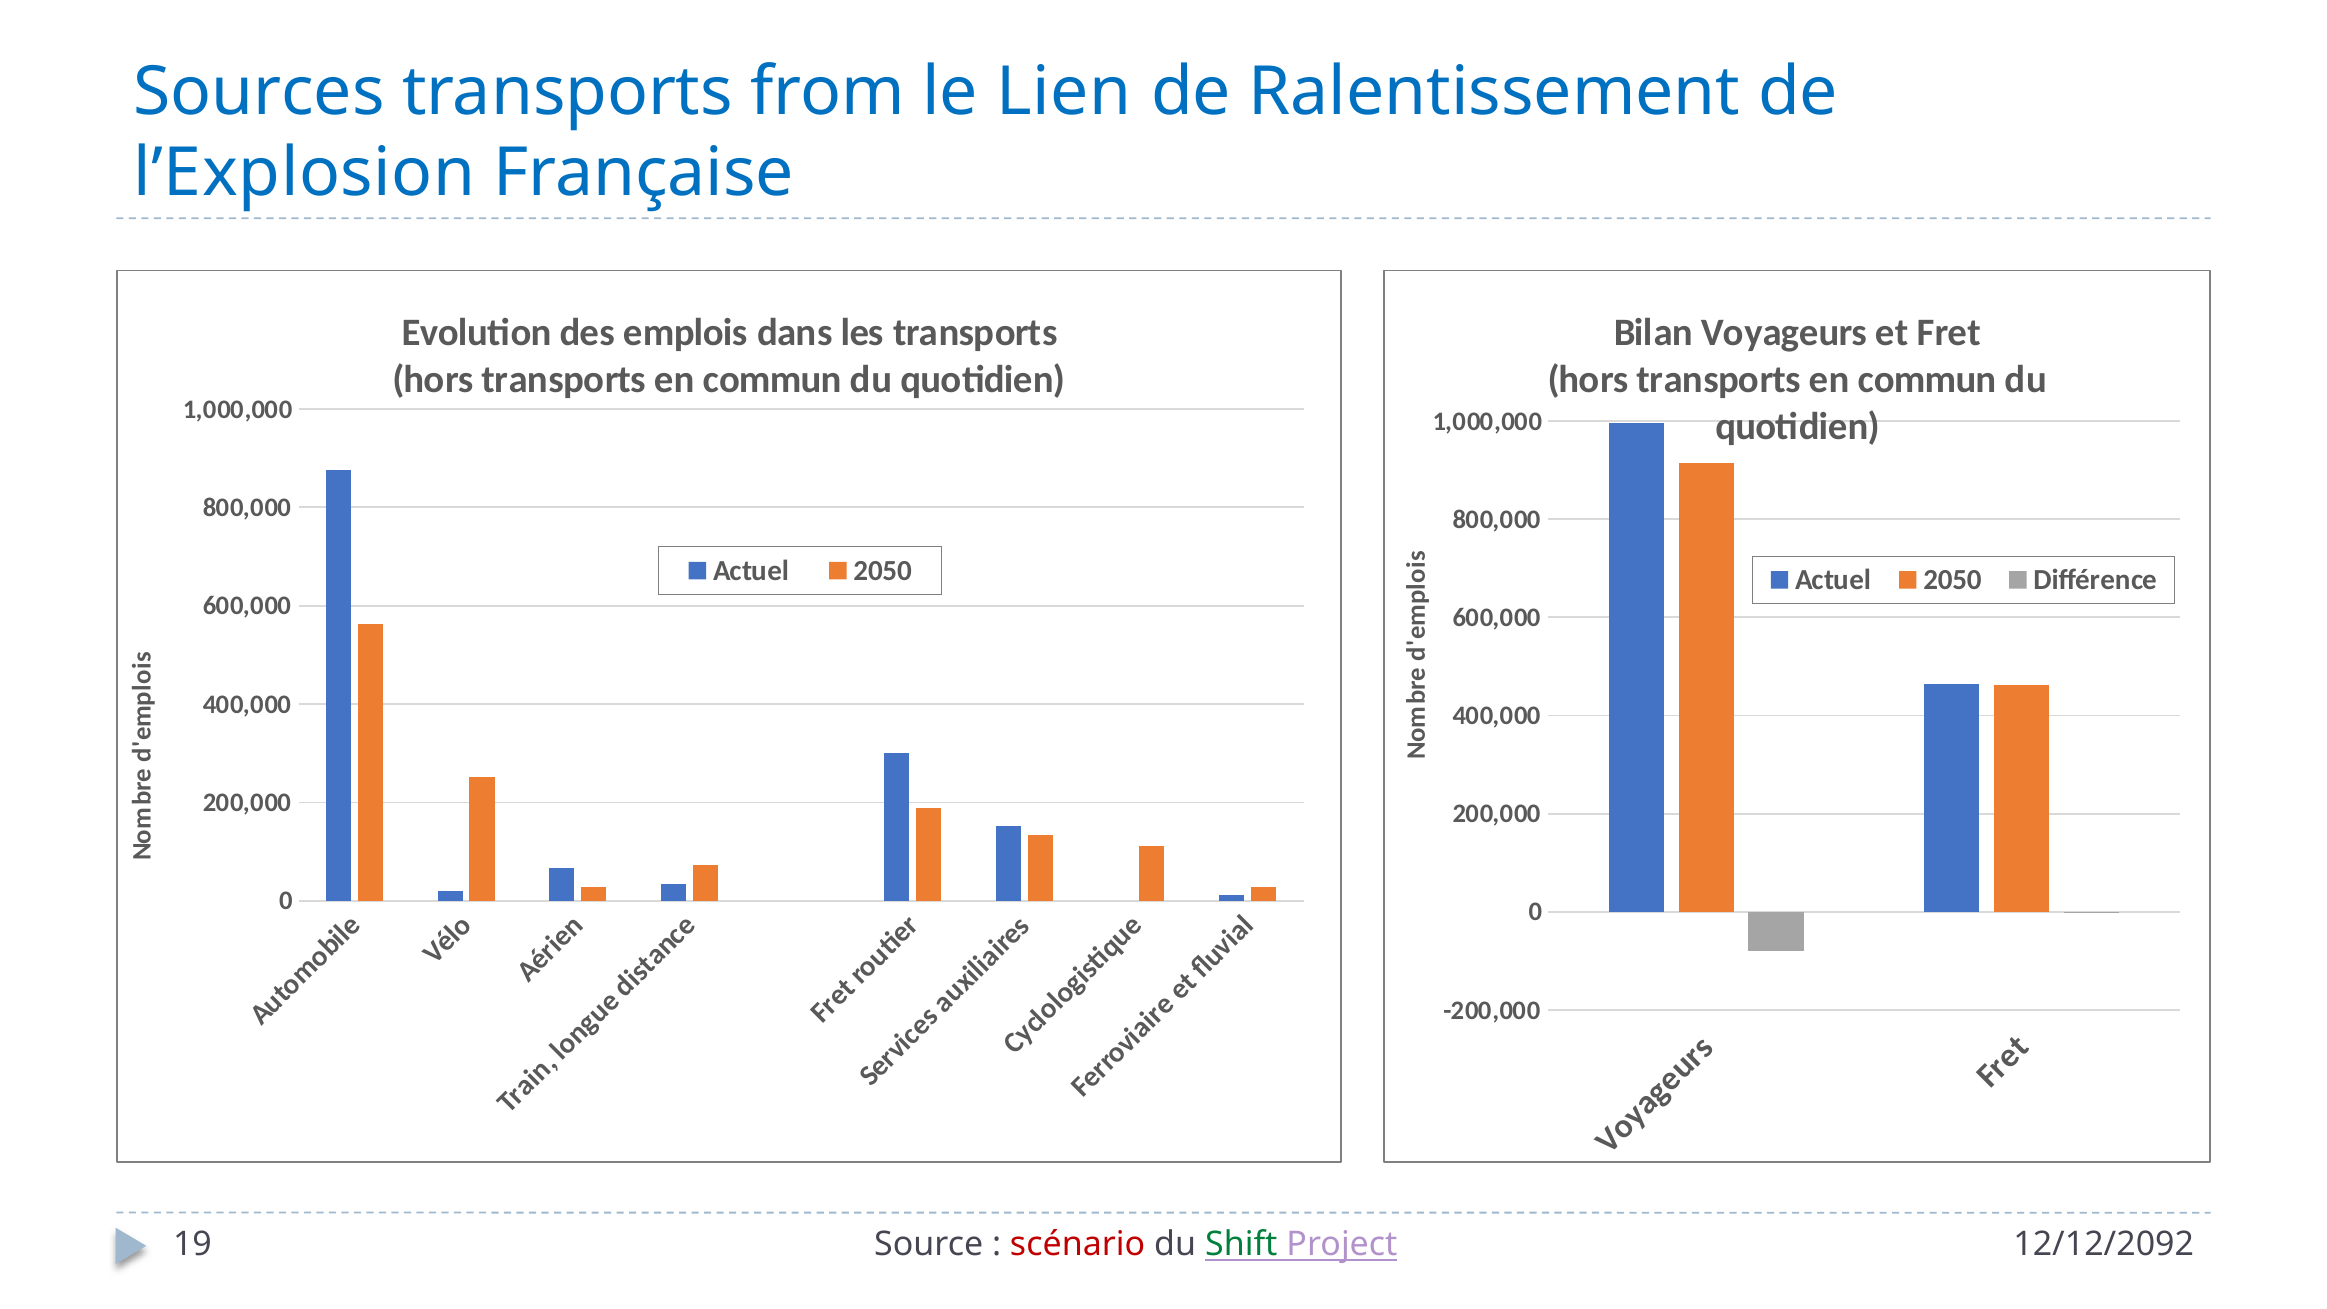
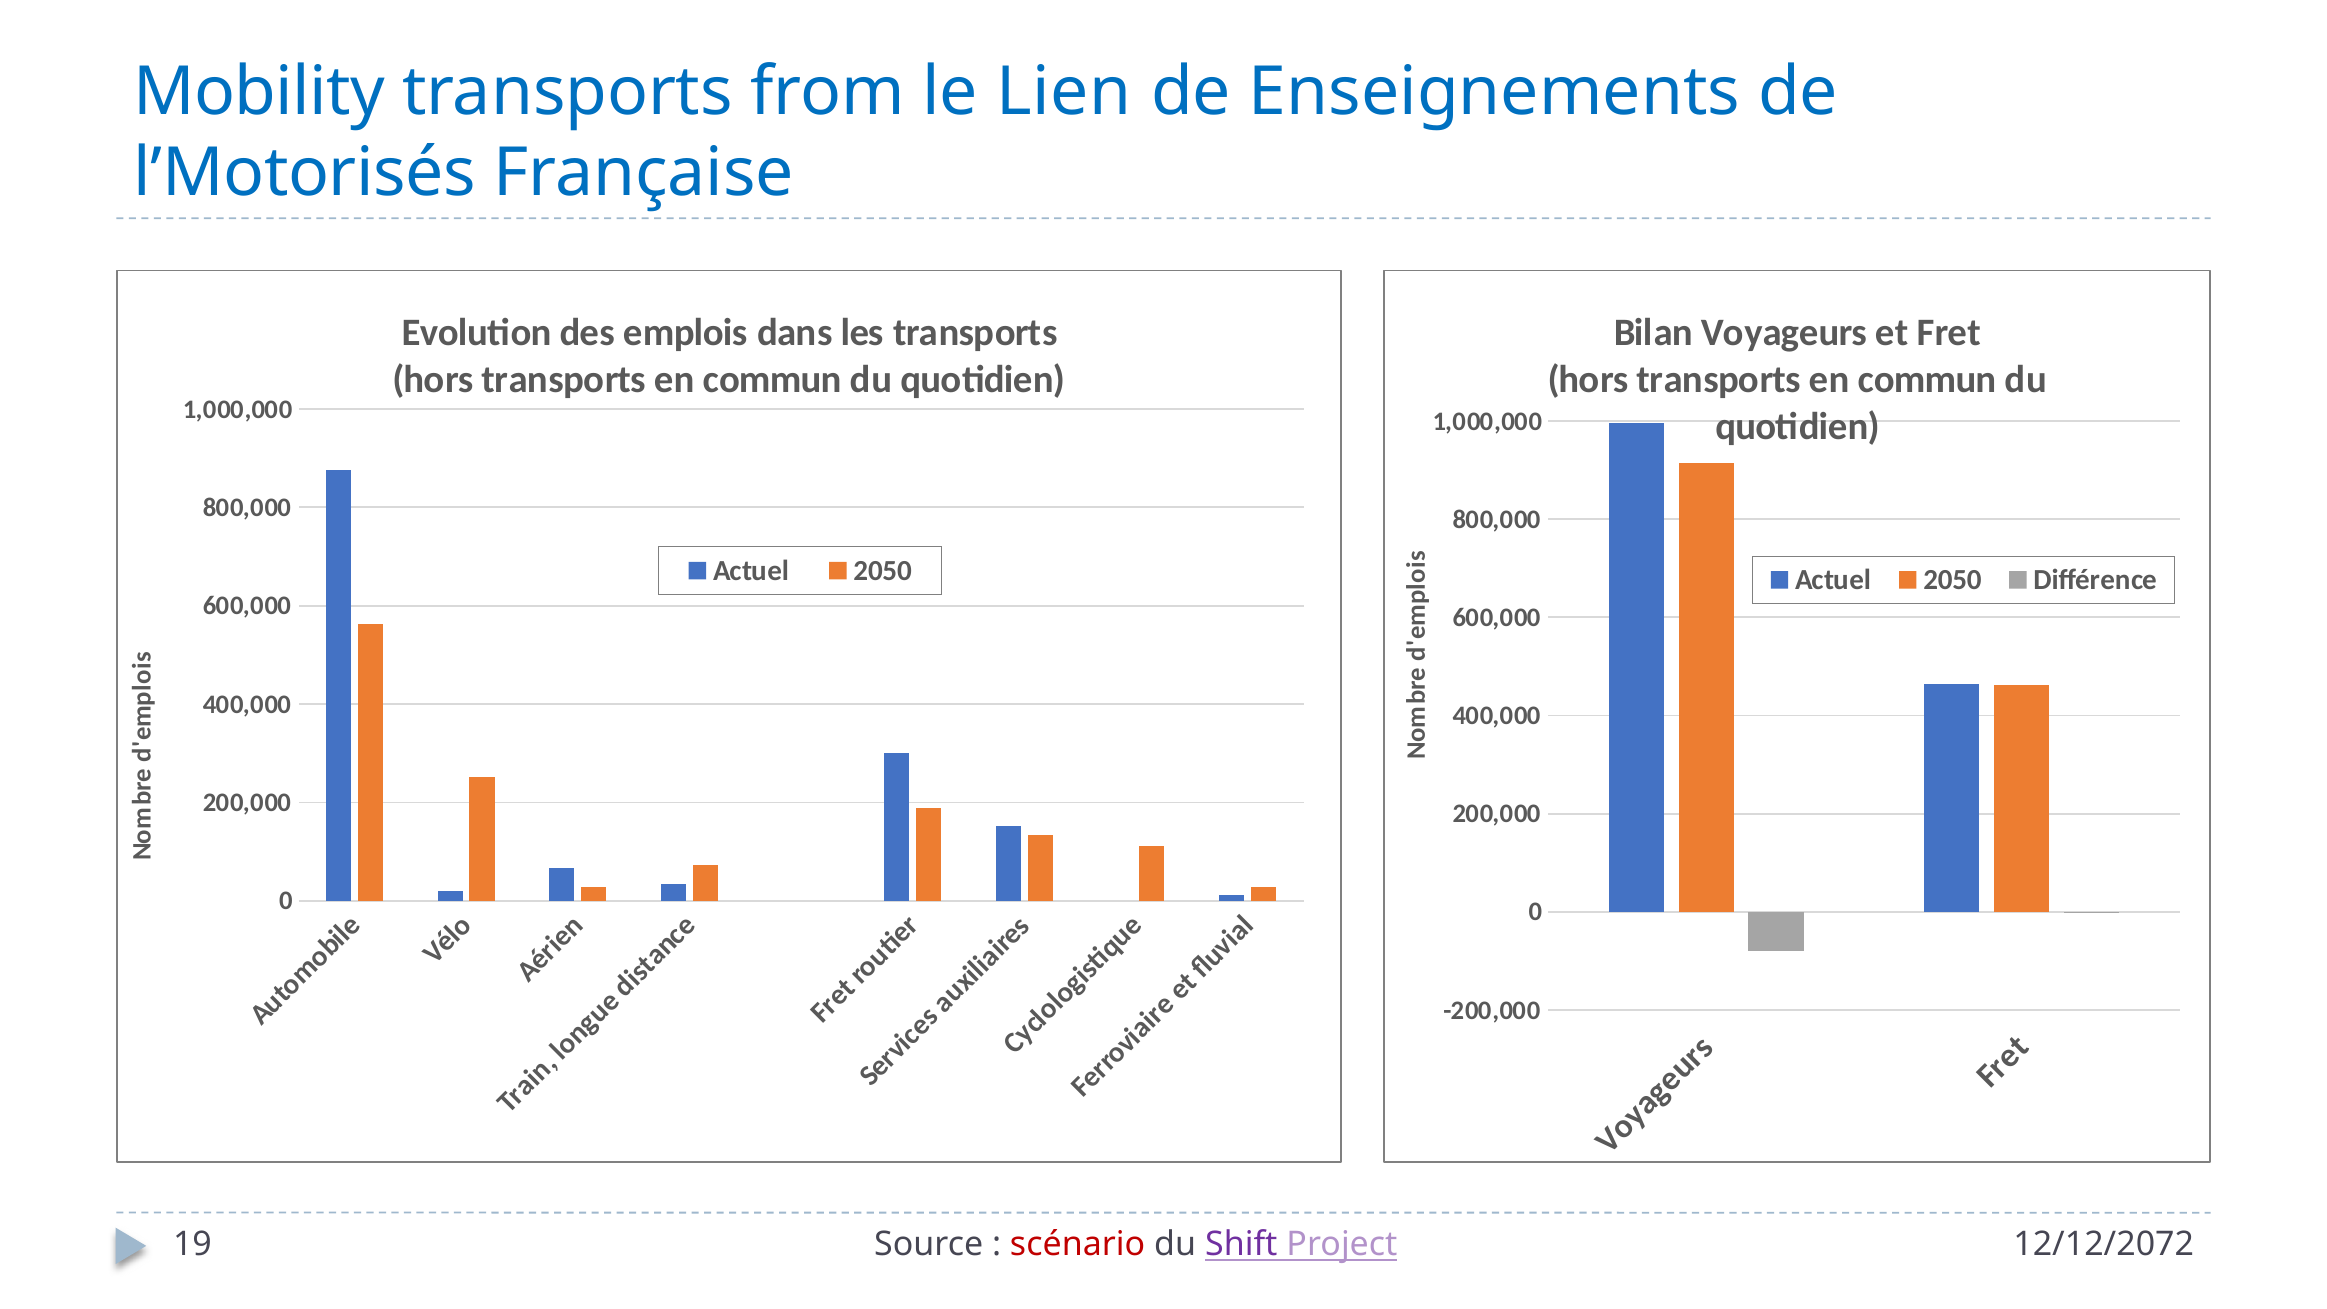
Sources: Sources -> Mobility (259, 92)
Ralentissement: Ralentissement -> Enseignements (1495, 92)
l’Explosion: l’Explosion -> l’Motorisés (305, 173)
Shift colour: green -> purple (1241, 1244)
12/12/2092: 12/12/2092 -> 12/12/2072 (2104, 1245)
